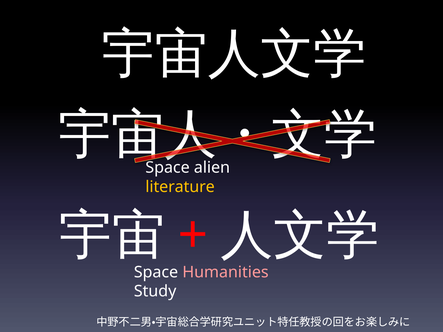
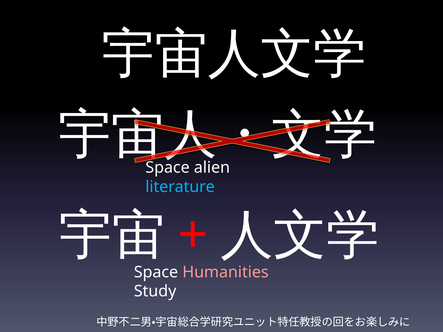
literature colour: yellow -> light blue (180, 187)
